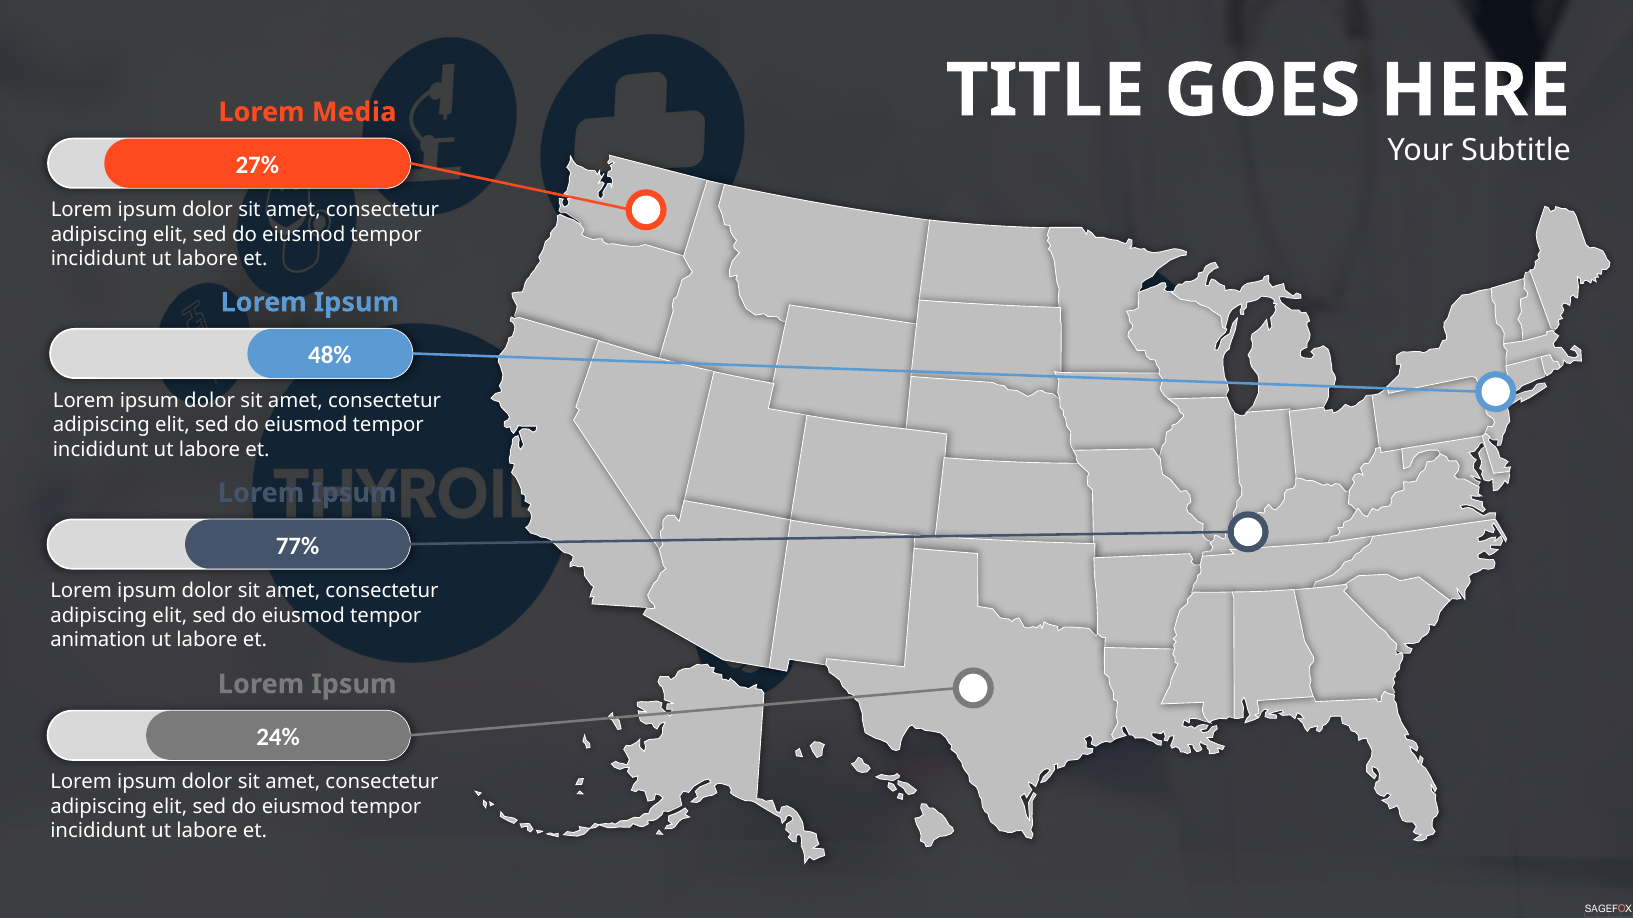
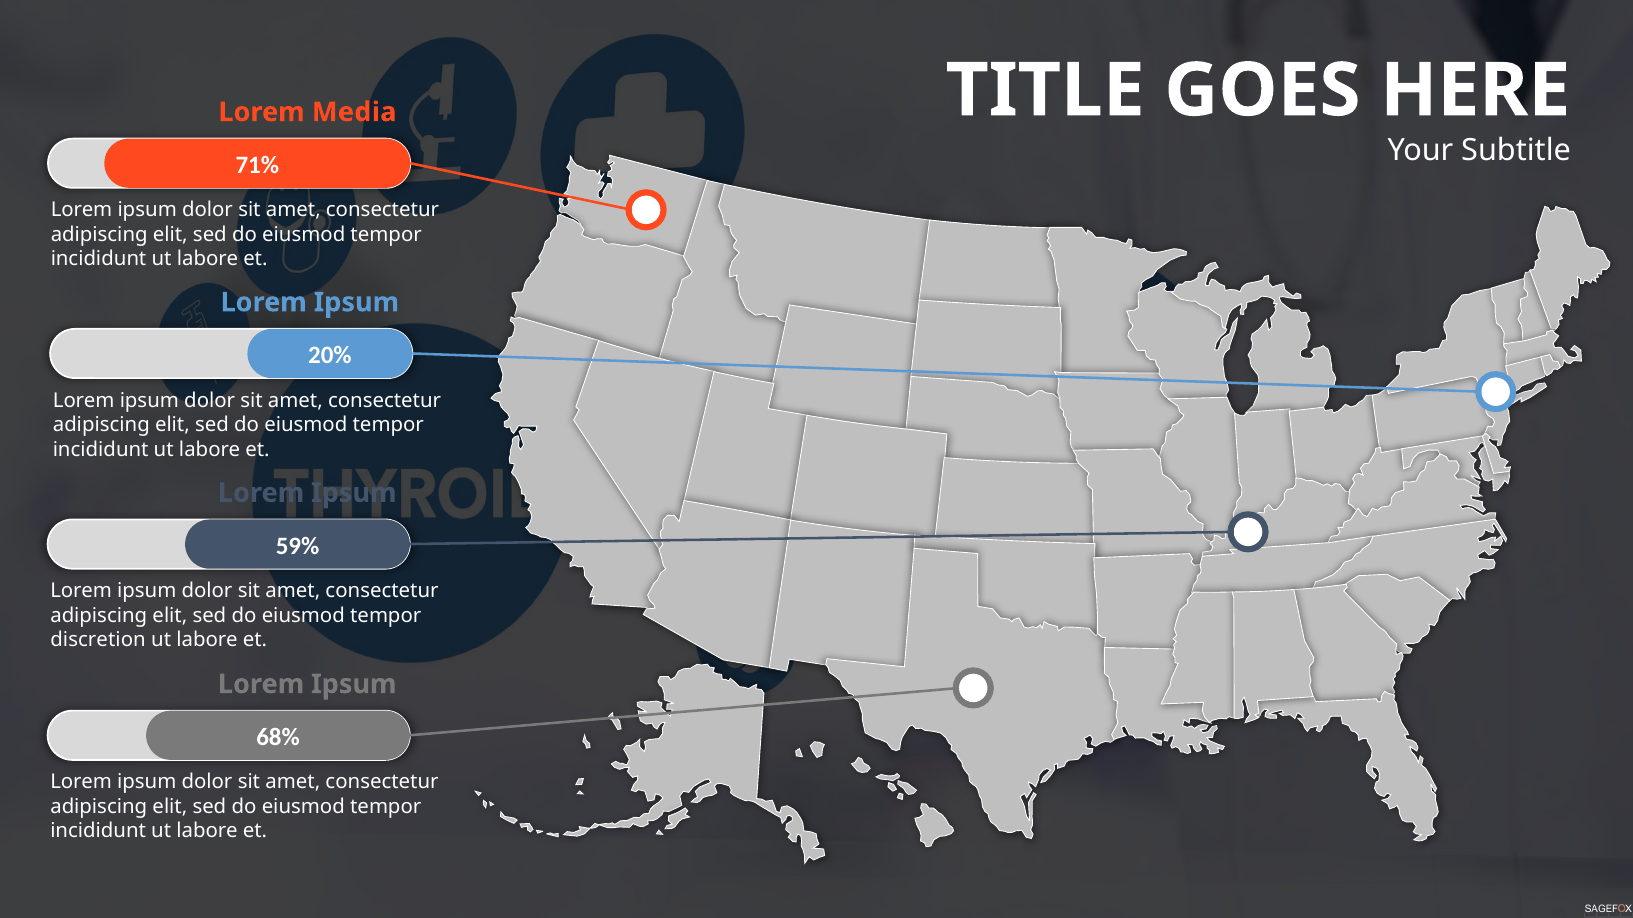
27%: 27% -> 71% (257, 165)
48%: 48% -> 20% (330, 355)
77%: 77% -> 59% (298, 546)
animation: animation -> discretion (98, 640)
24%: 24% -> 68% (278, 737)
